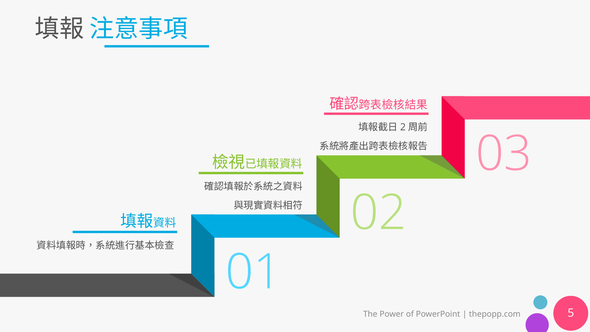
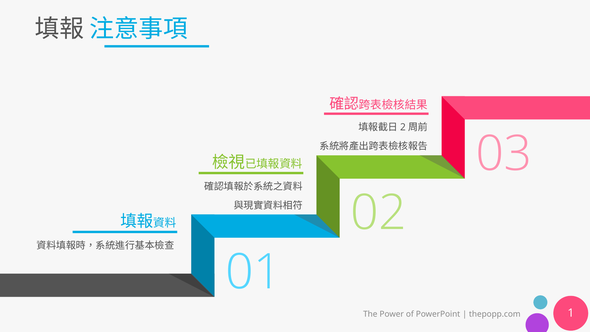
5: 5 -> 1 (571, 313)
